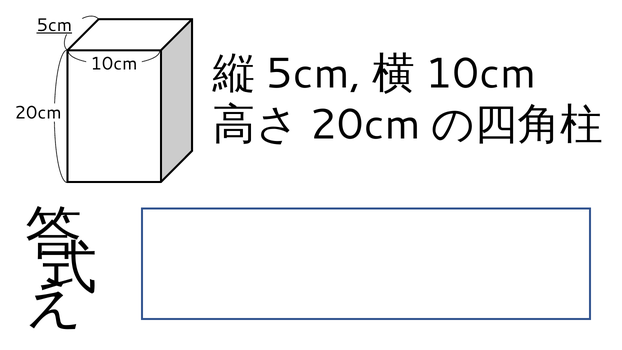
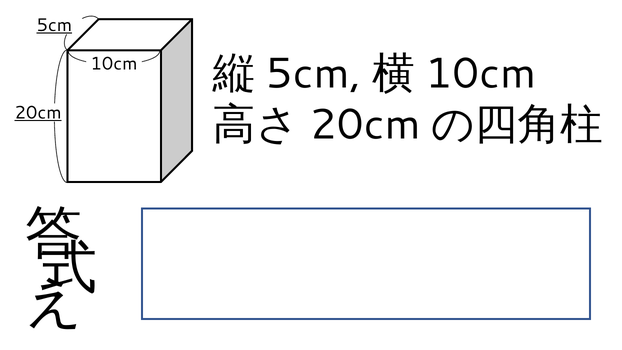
20cm underline: none -> present (38, 113)
